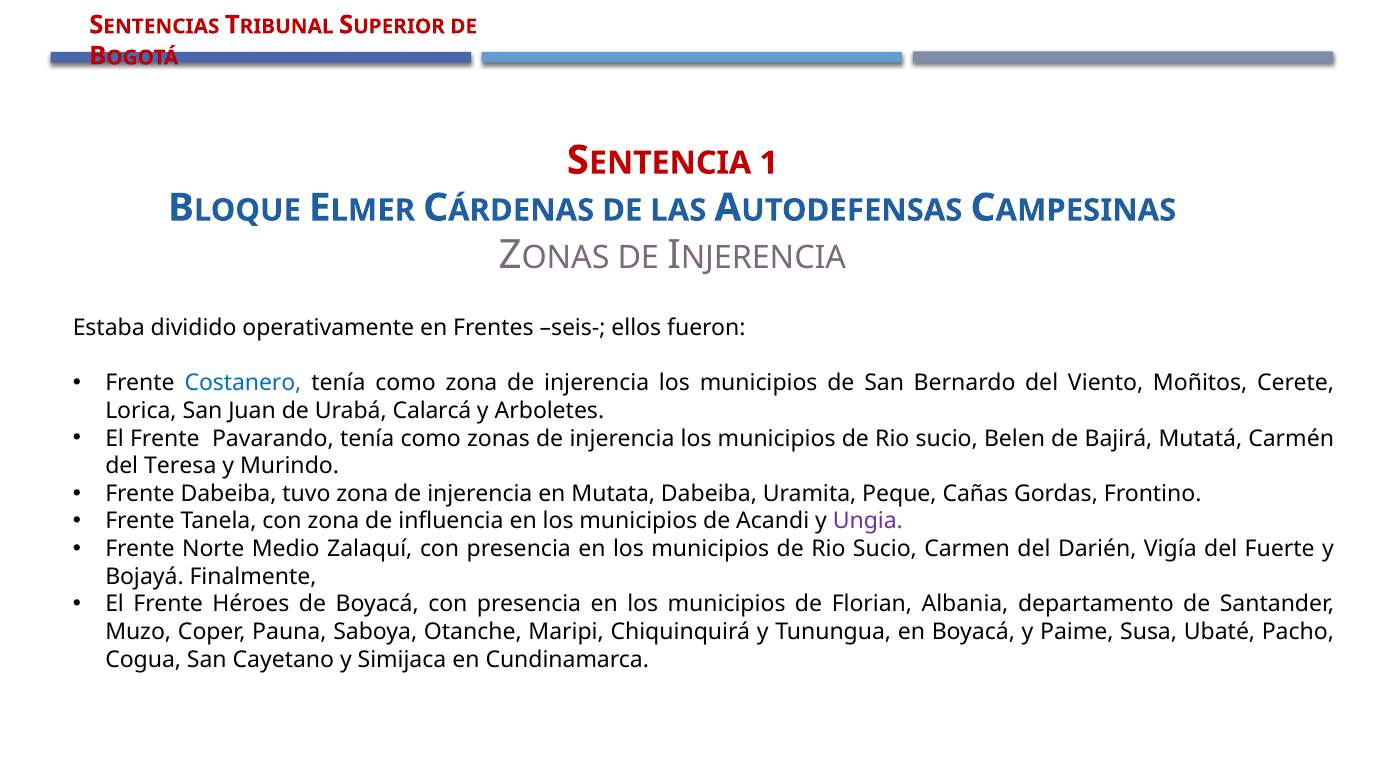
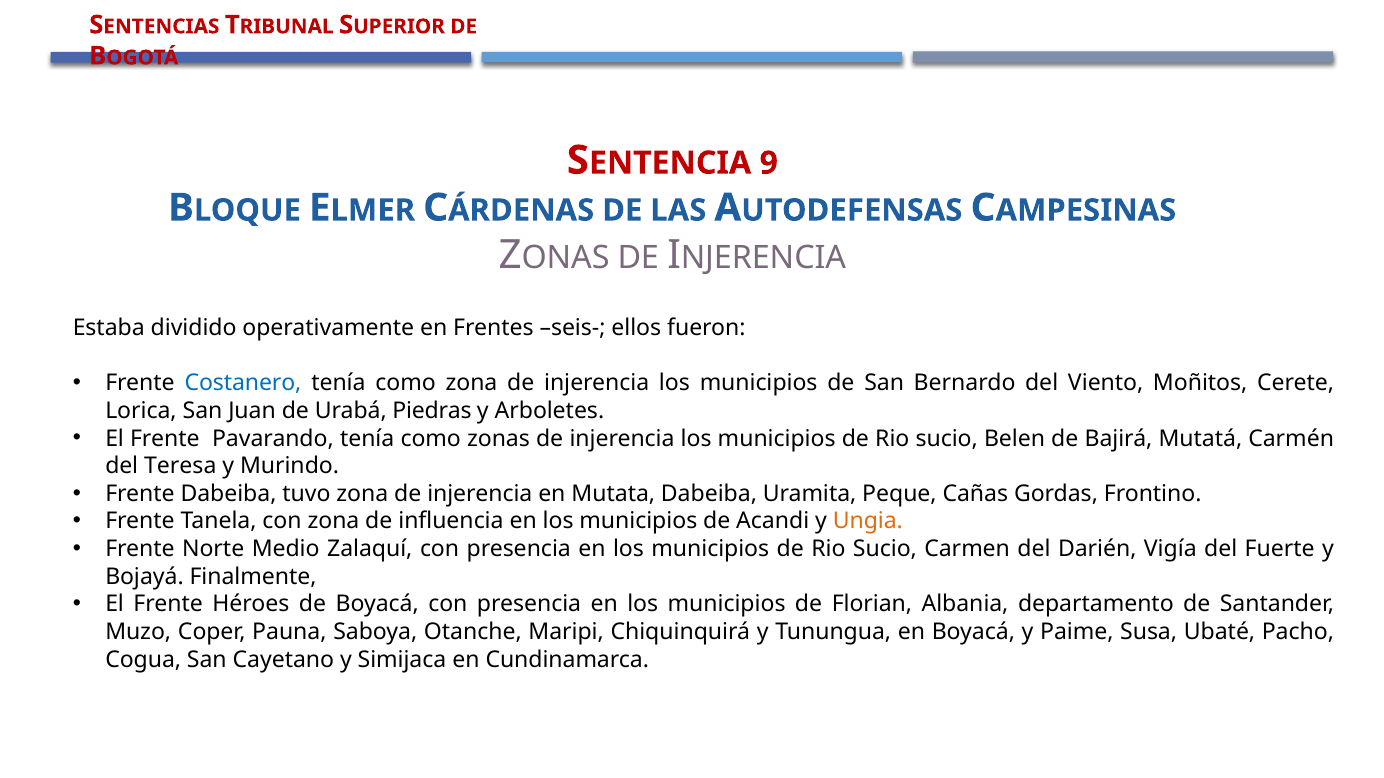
1: 1 -> 9 (769, 163)
Calarcá: Calarcá -> Piedras (432, 411)
Ungia colour: purple -> orange (868, 522)
